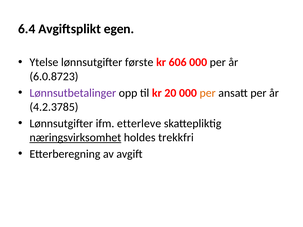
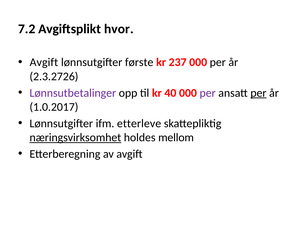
6.4: 6.4 -> 7.2 (27, 29)
egen: egen -> hvor (119, 29)
Ytelse: Ytelse -> Avgift (44, 62)
606: 606 -> 237 (178, 62)
6.0.8723: 6.0.8723 -> 2.3.2726 (54, 77)
20: 20 -> 40 (170, 93)
per colour: orange -> purple (208, 93)
per underline: none -> present (258, 93)
4.2.3785: 4.2.3785 -> 1.0.2017 (54, 107)
trekkfri: trekkfri -> mellom (176, 138)
